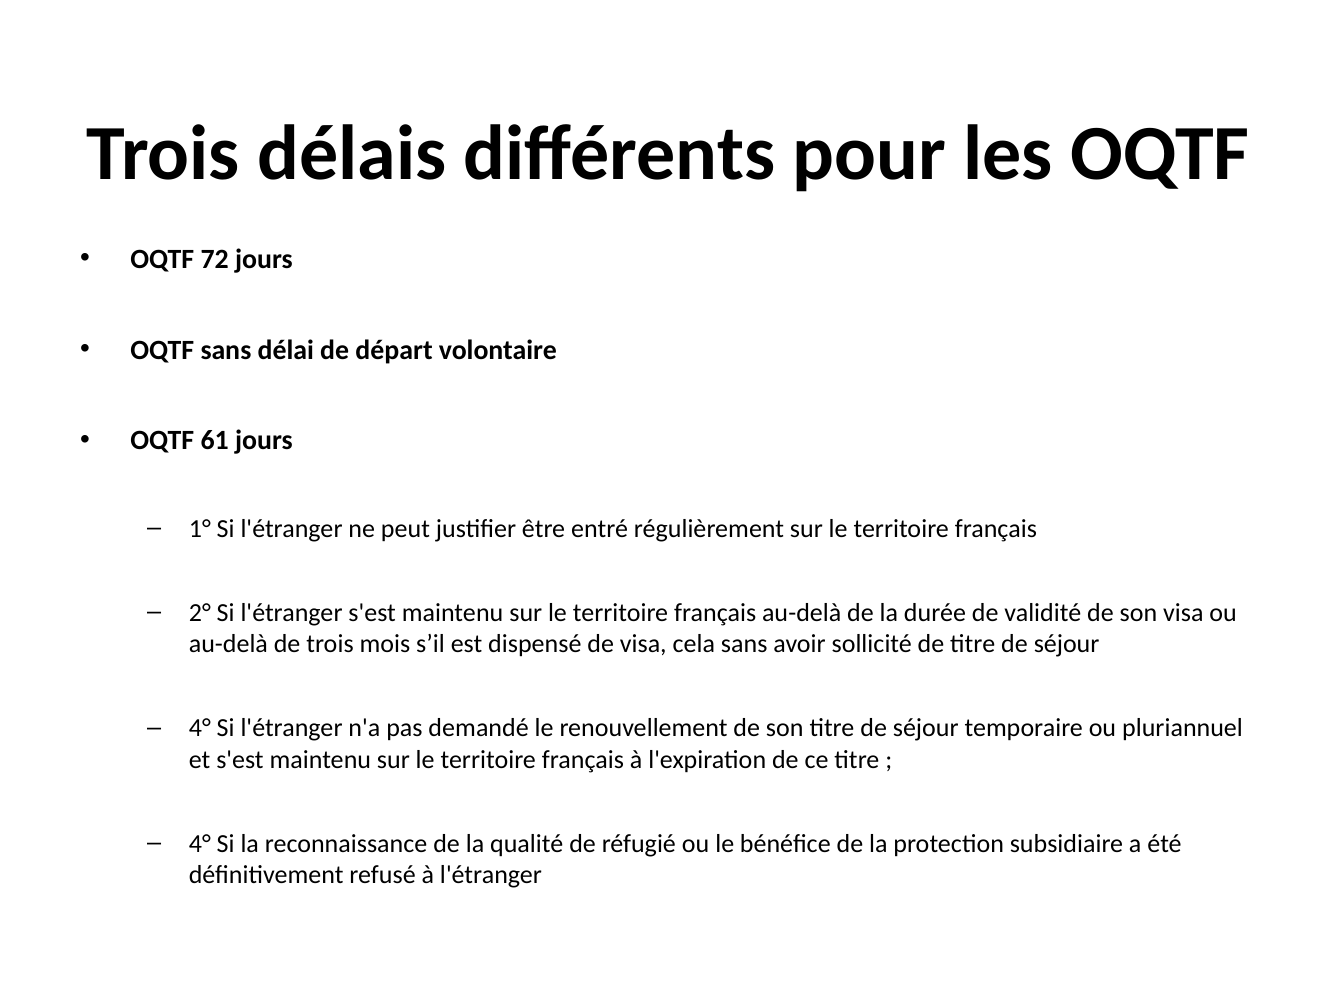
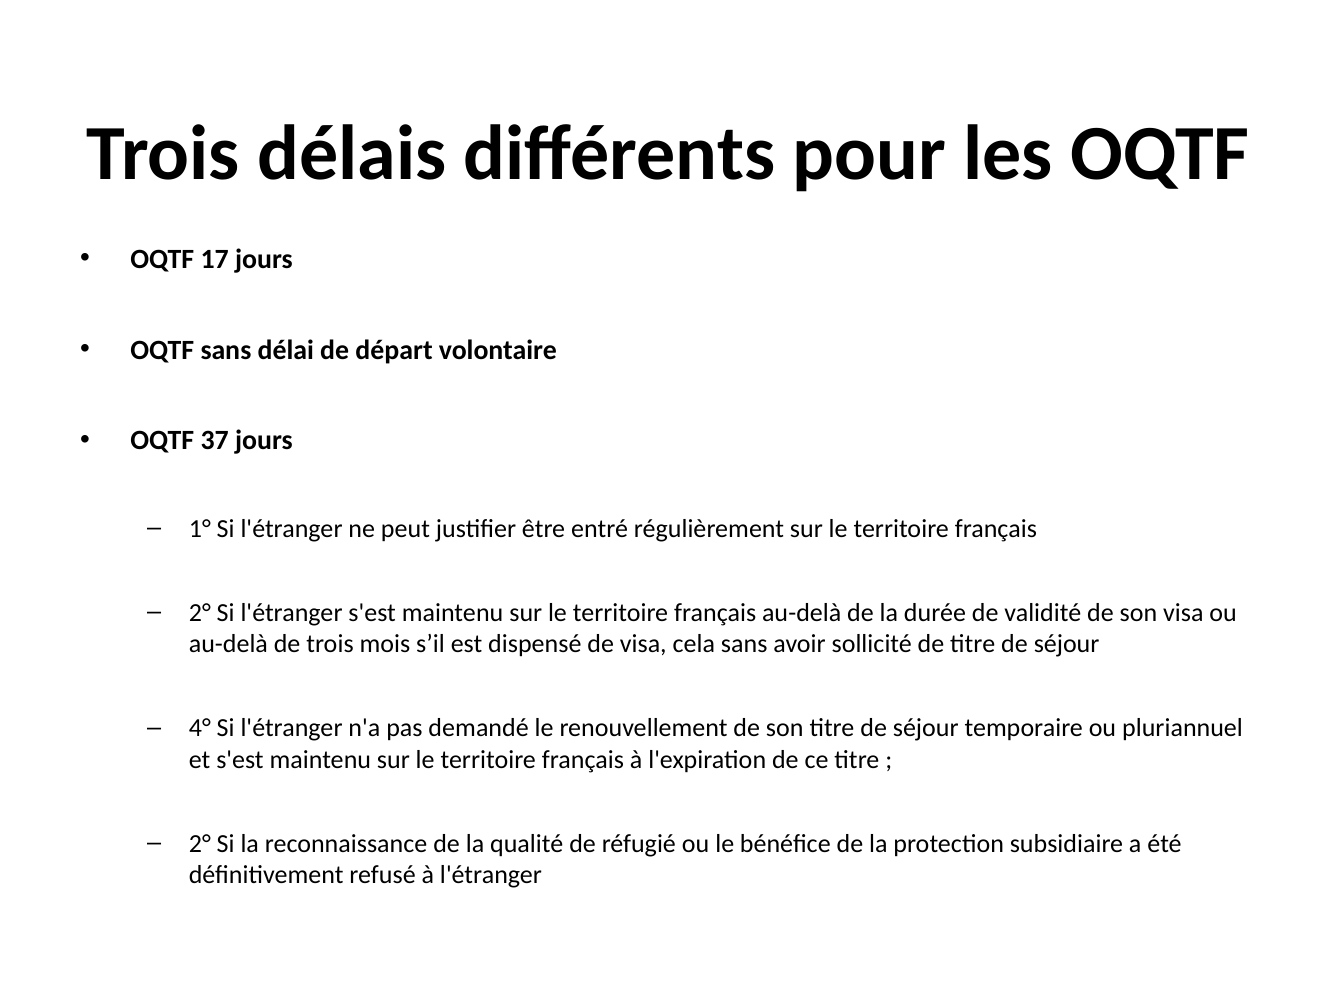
72: 72 -> 17 (215, 259)
61: 61 -> 37 (215, 441)
4°: 4° -> 2° (200, 843)
